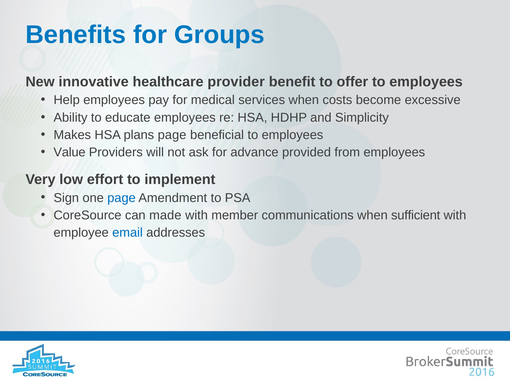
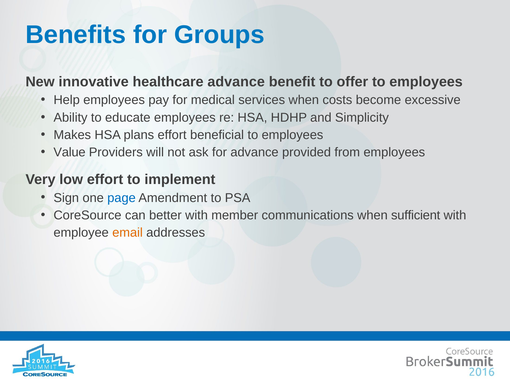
healthcare provider: provider -> advance (236, 82)
plans page: page -> effort (172, 135)
made: made -> better (165, 215)
email colour: blue -> orange (128, 232)
